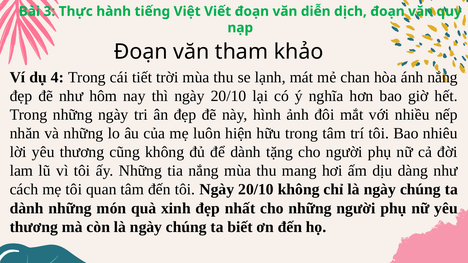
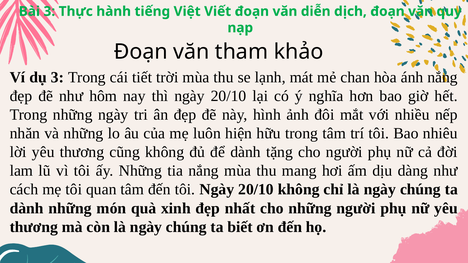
dụ 4: 4 -> 3 (57, 77)
